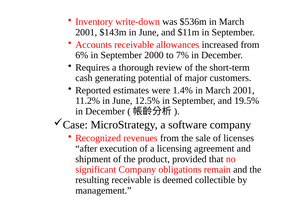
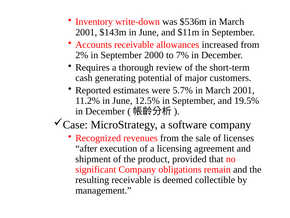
6%: 6% -> 2% (82, 55)
1.4%: 1.4% -> 5.7% (183, 90)
